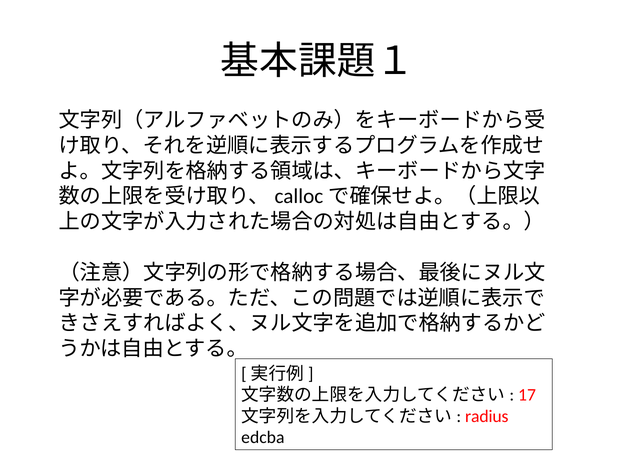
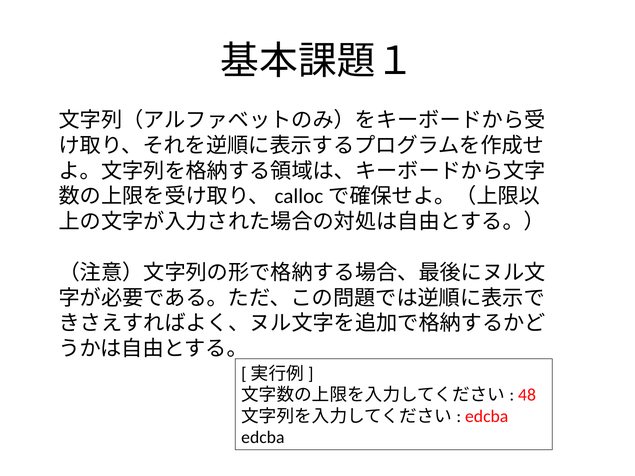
17: 17 -> 48 (527, 395)
radius: radius -> edcba (487, 416)
